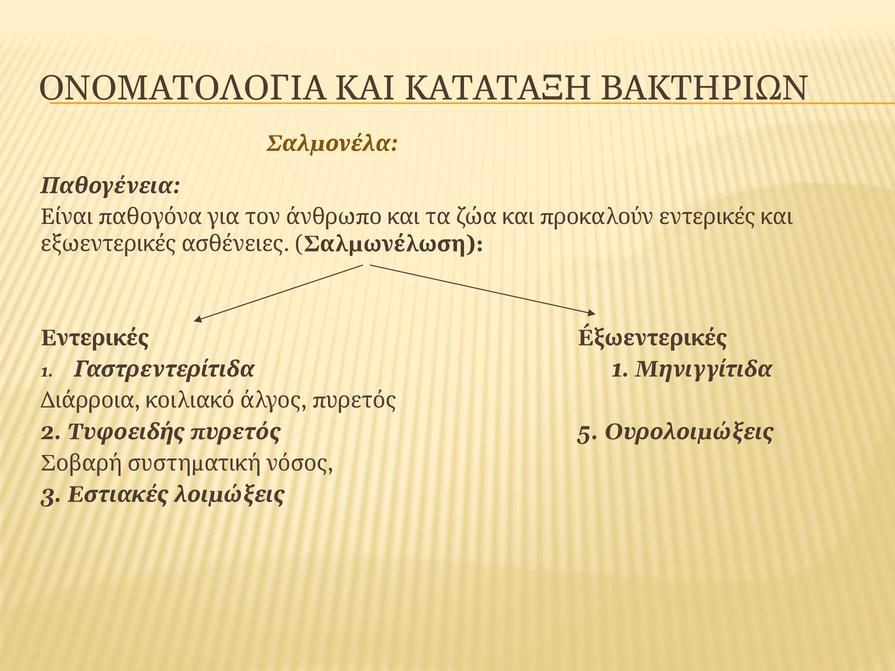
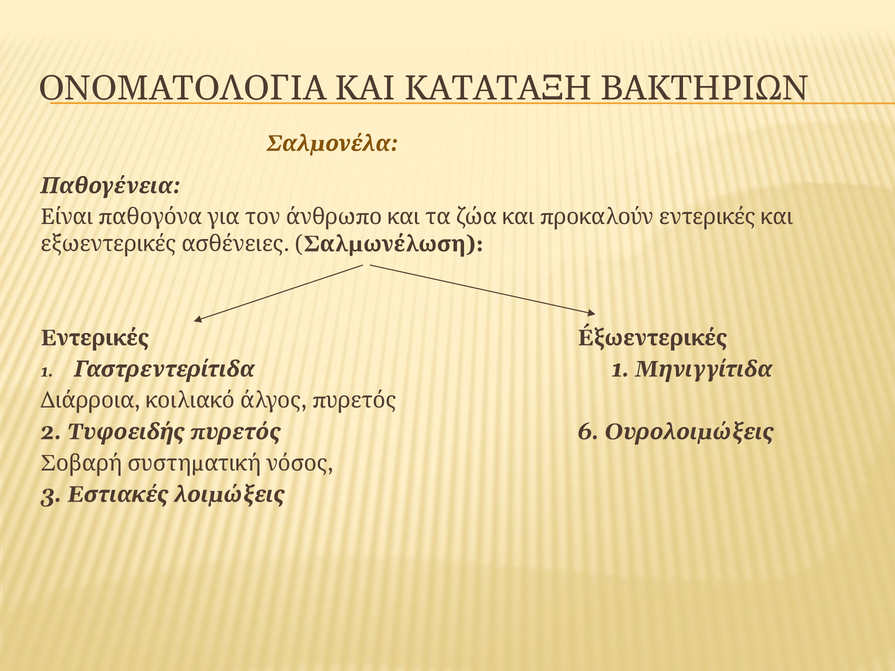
5: 5 -> 6 (588, 432)
